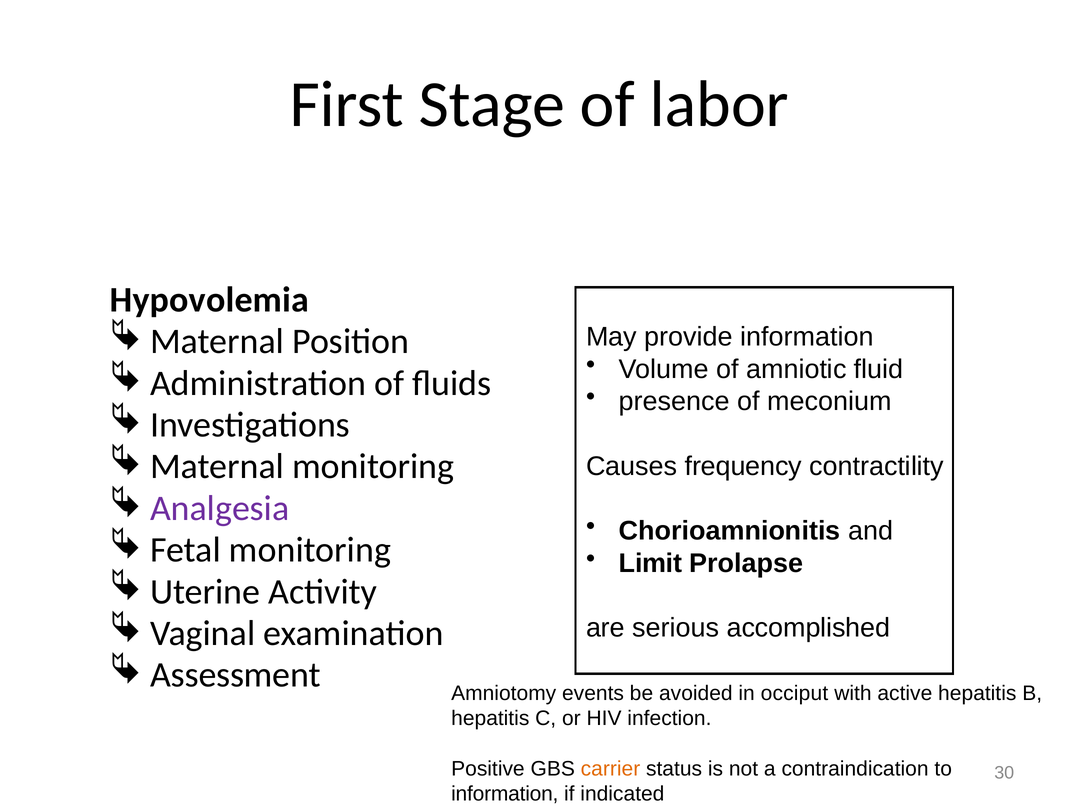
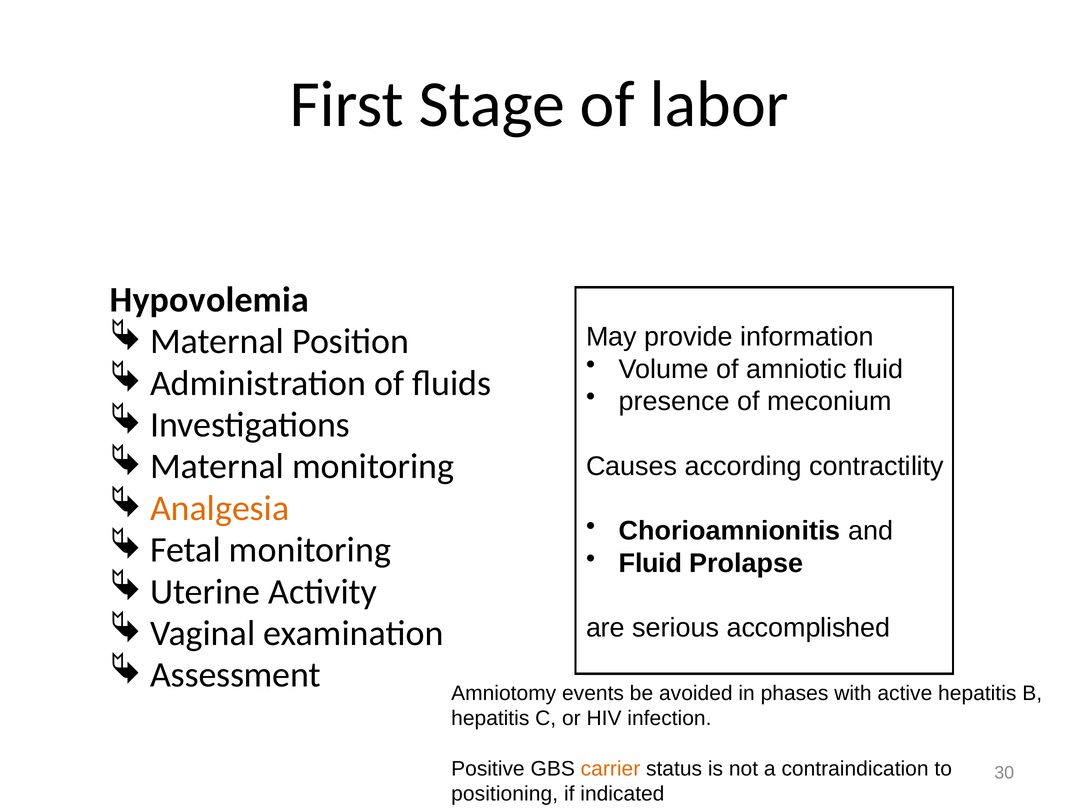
frequency: frequency -> according (743, 466)
Analgesia colour: purple -> orange (220, 508)
Limit: Limit -> Fluid (650, 563)
occiput: occiput -> phases (795, 693)
information: information -> positioning (505, 794)
